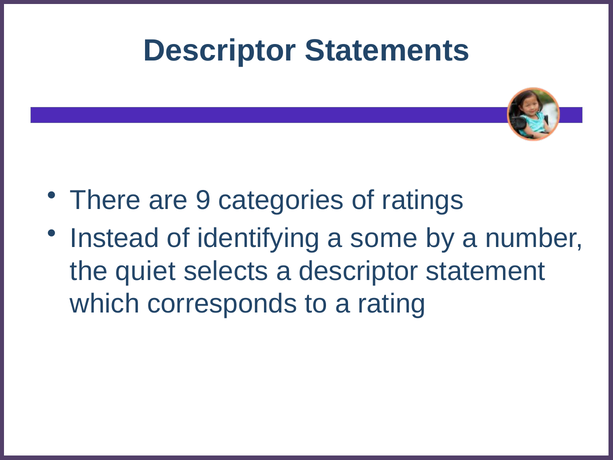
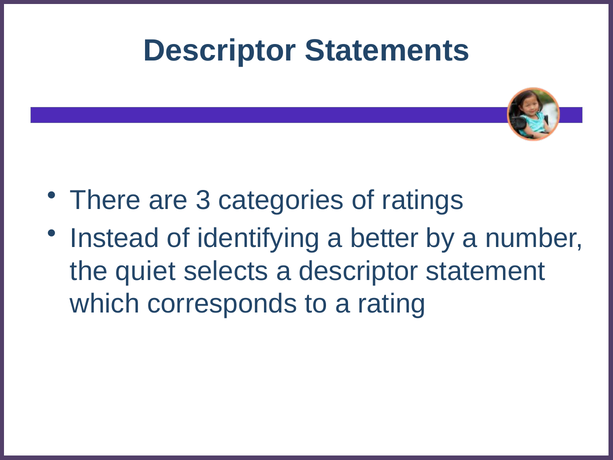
9: 9 -> 3 (203, 200)
some: some -> better (384, 238)
